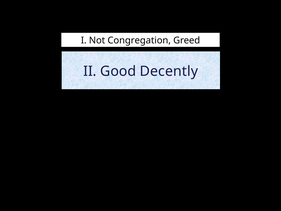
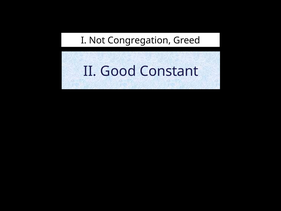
Decently: Decently -> Constant (169, 71)
